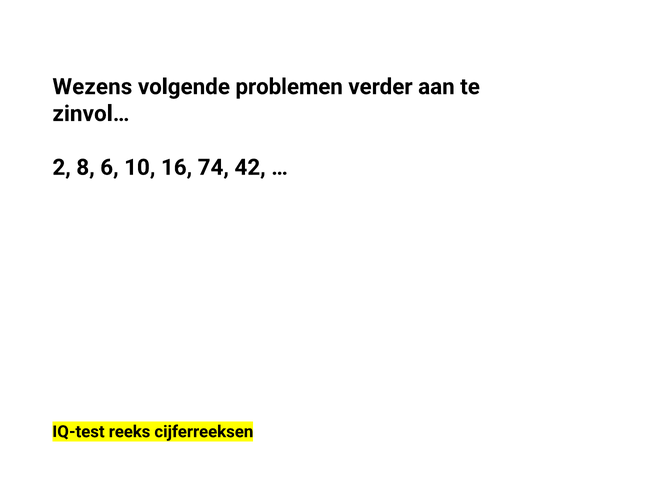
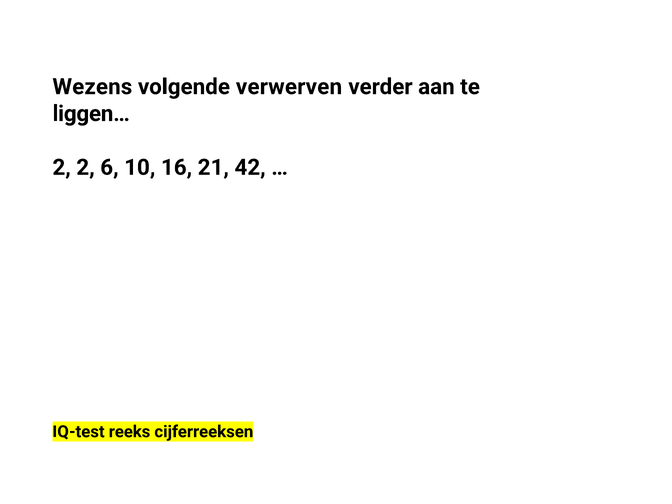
problemen: problemen -> verwerven (289, 87)
zinvol…: zinvol… -> liggen… (91, 114)
2 8: 8 -> 2 (86, 167)
74: 74 -> 21 (213, 167)
